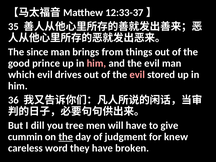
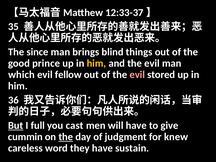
from: from -> blind (113, 52)
him colour: pink -> yellow (96, 63)
drives: drives -> fellow (68, 75)
But underline: none -> present (16, 125)
dill: dill -> full (38, 125)
tree: tree -> cast (75, 125)
broken: broken -> sustain (132, 148)
